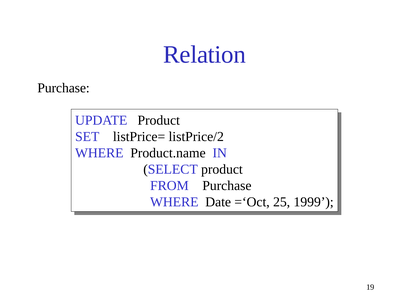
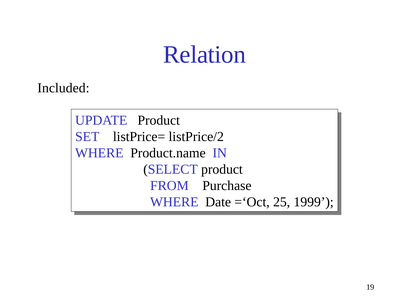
Purchase: Purchase -> Included (63, 88)
